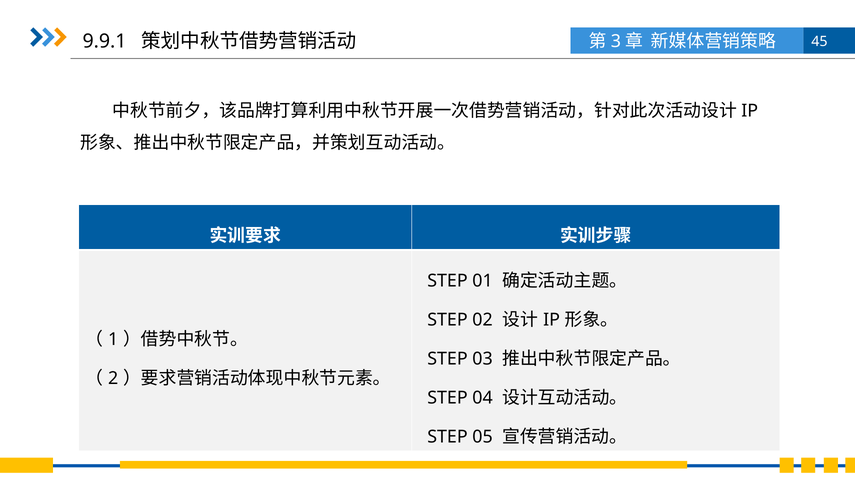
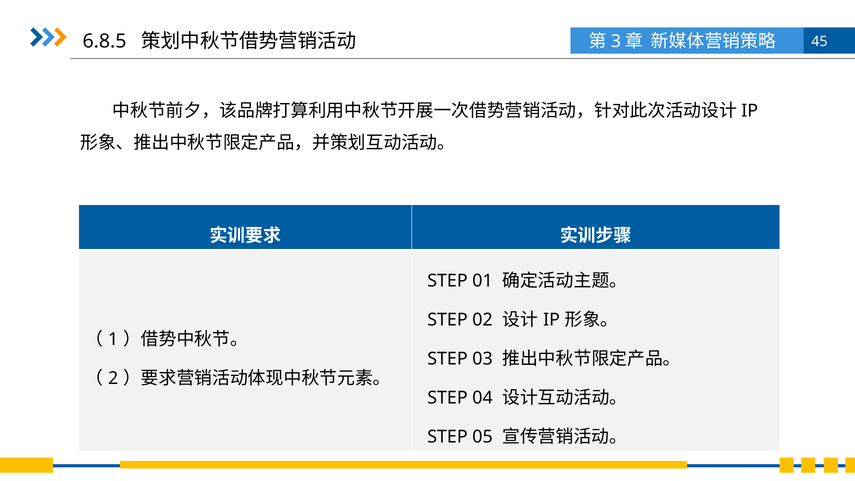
9.9.1: 9.9.1 -> 6.8.5 (105, 41)
